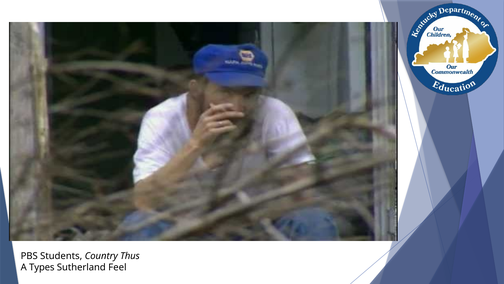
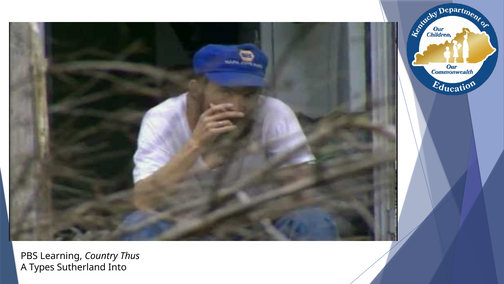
Students: Students -> Learning (61, 256)
Feel: Feel -> Into (117, 267)
